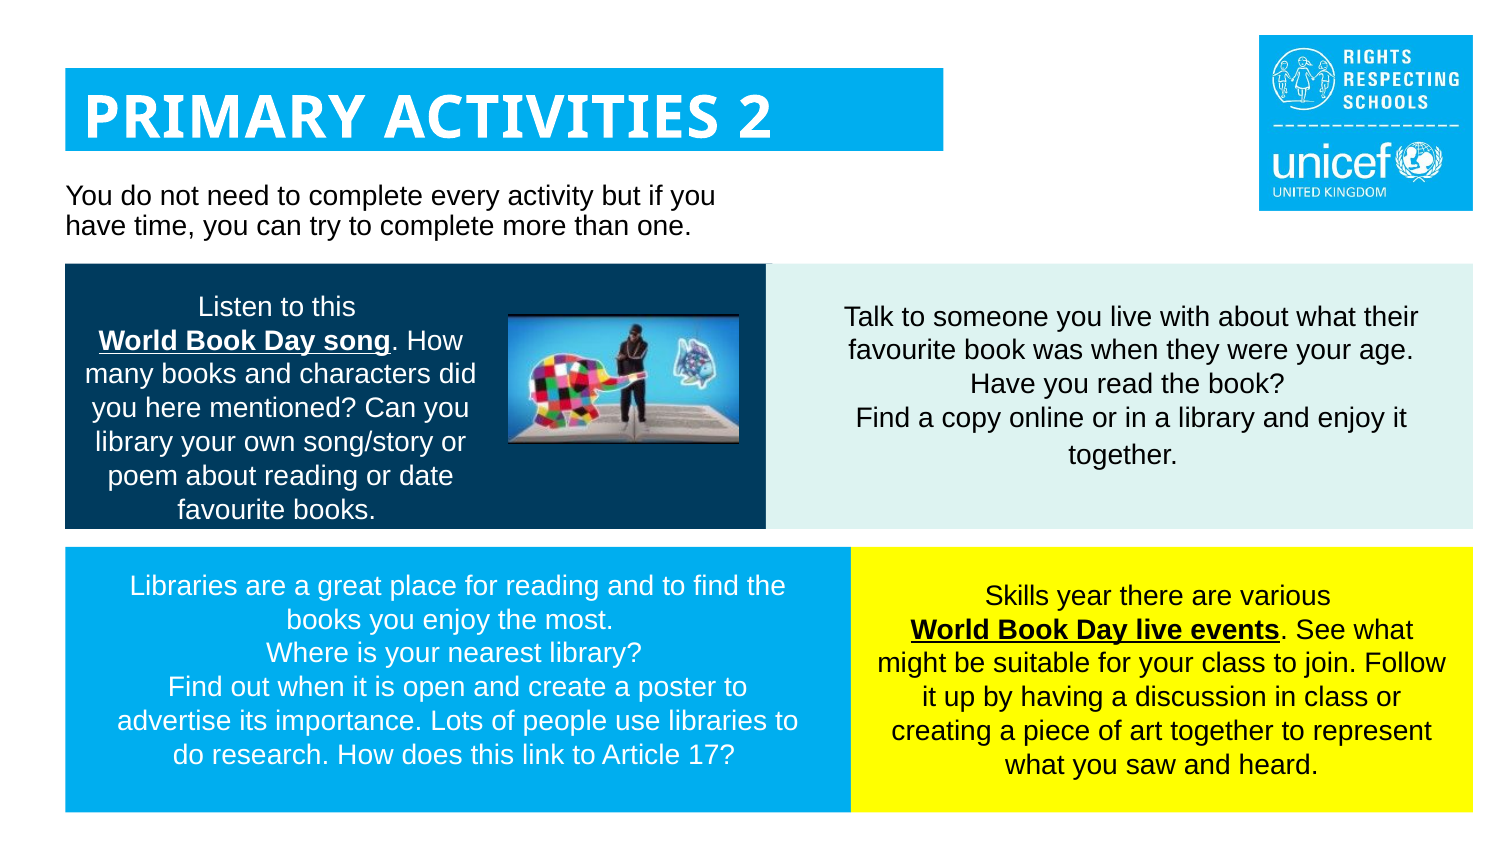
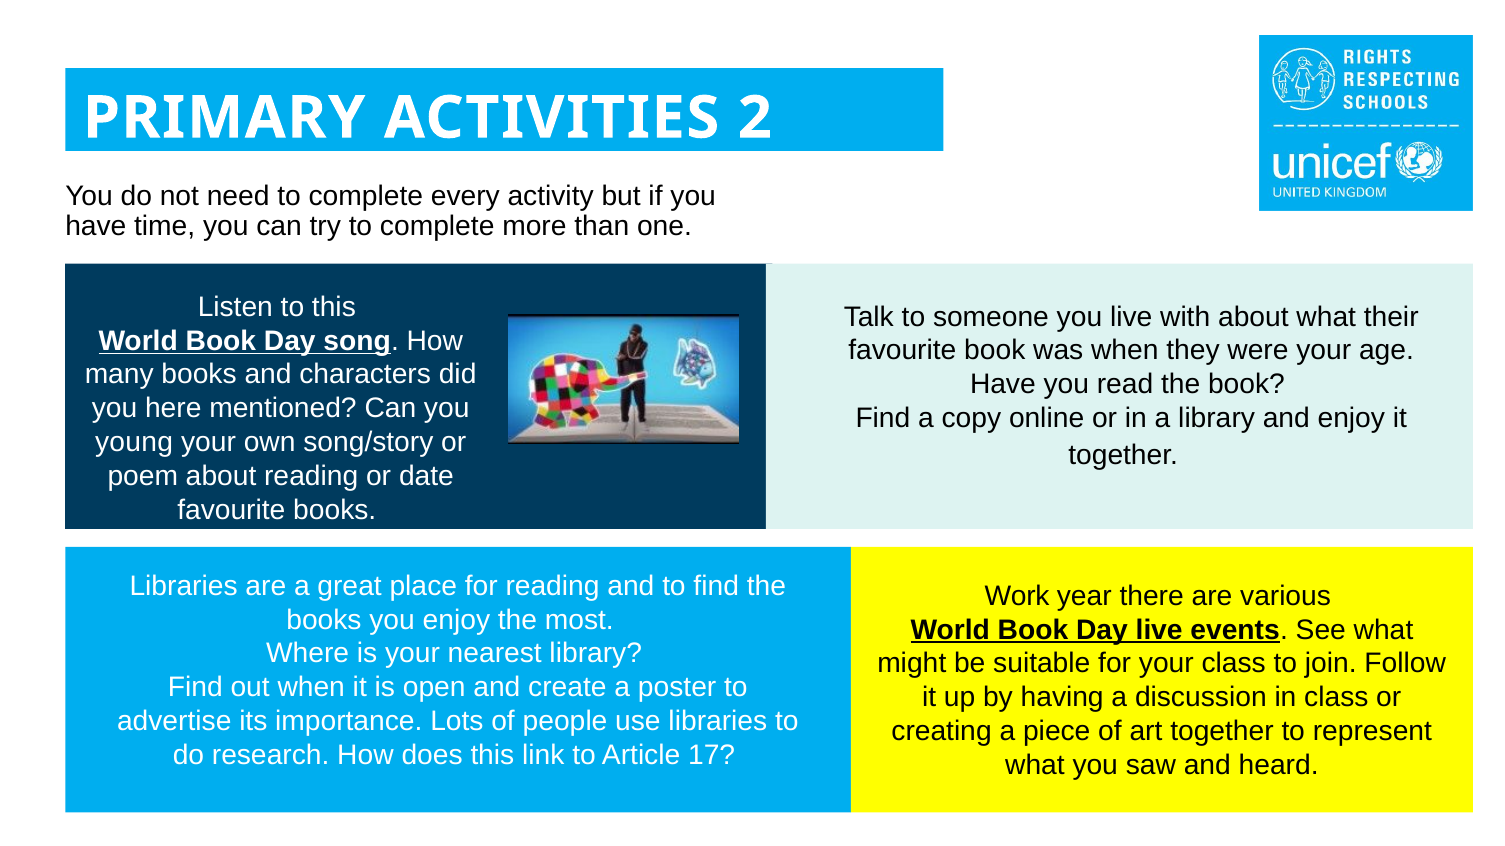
library: library -> young (134, 443)
Skills: Skills -> Work (1017, 596)
